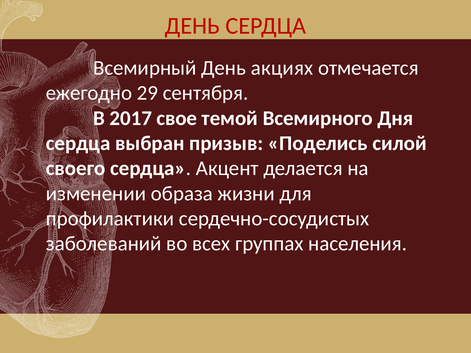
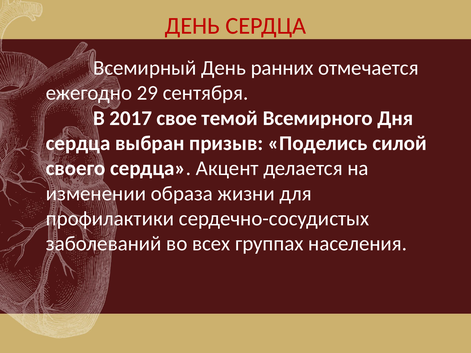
акциях: акциях -> ранних (282, 68)
